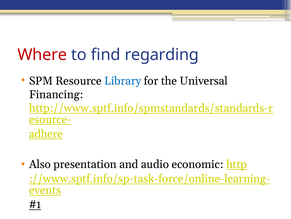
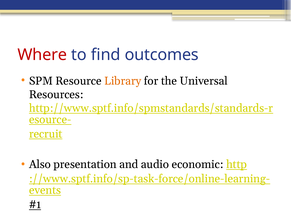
regarding: regarding -> outcomes (162, 54)
Library colour: blue -> orange (123, 81)
Financing: Financing -> Resources (56, 94)
adhere: adhere -> recruit (46, 133)
